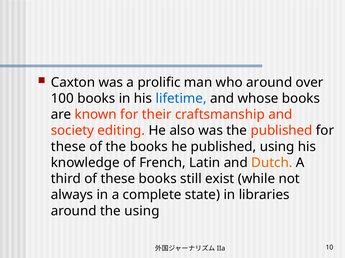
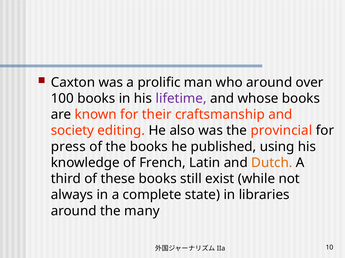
lifetime colour: blue -> purple (181, 99)
the published: published -> provincial (281, 131)
these: these -> press (68, 147)
the using: using -> many (142, 211)
